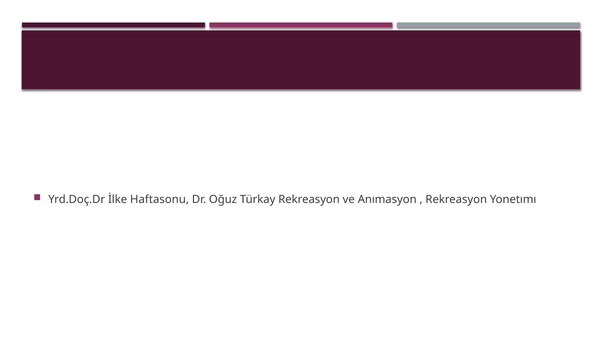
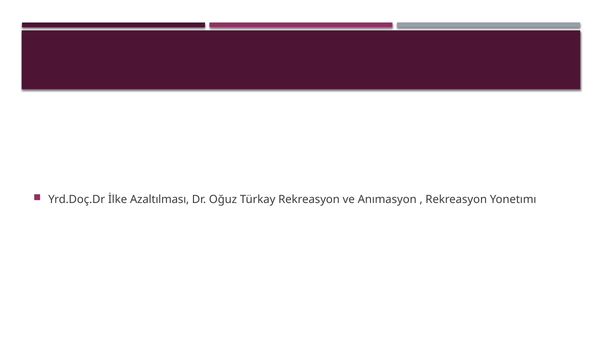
Haftasonu: Haftasonu -> Azaltılması (160, 199)
